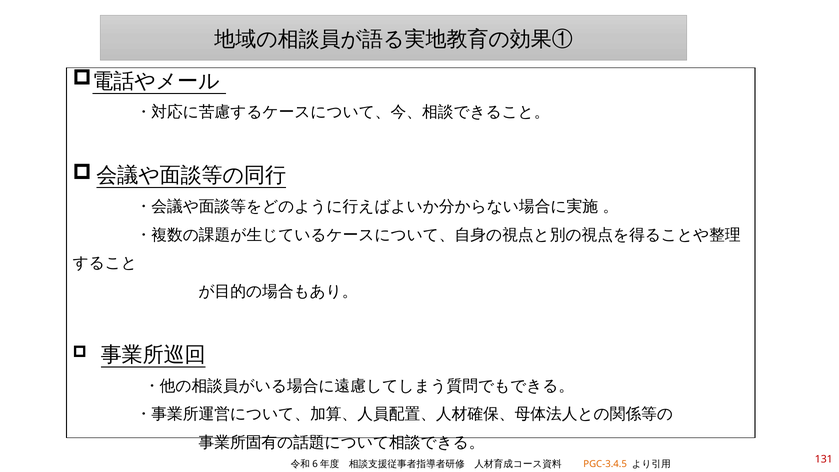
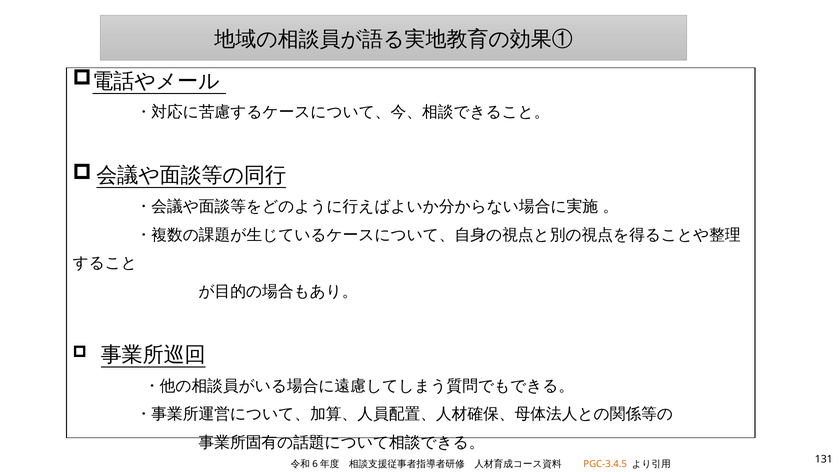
131 colour: red -> black (824, 459)
